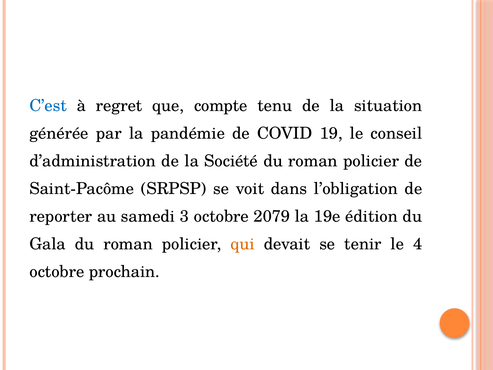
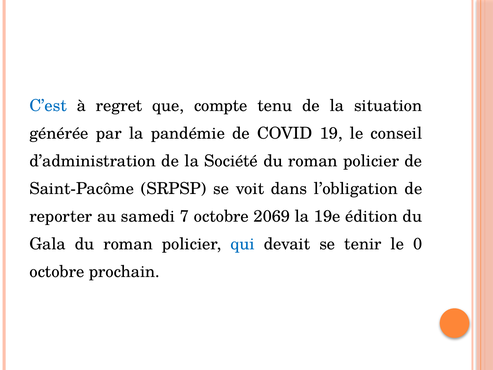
3: 3 -> 7 (185, 216)
2079: 2079 -> 2069 (272, 216)
qui colour: orange -> blue (243, 244)
4: 4 -> 0 (418, 244)
